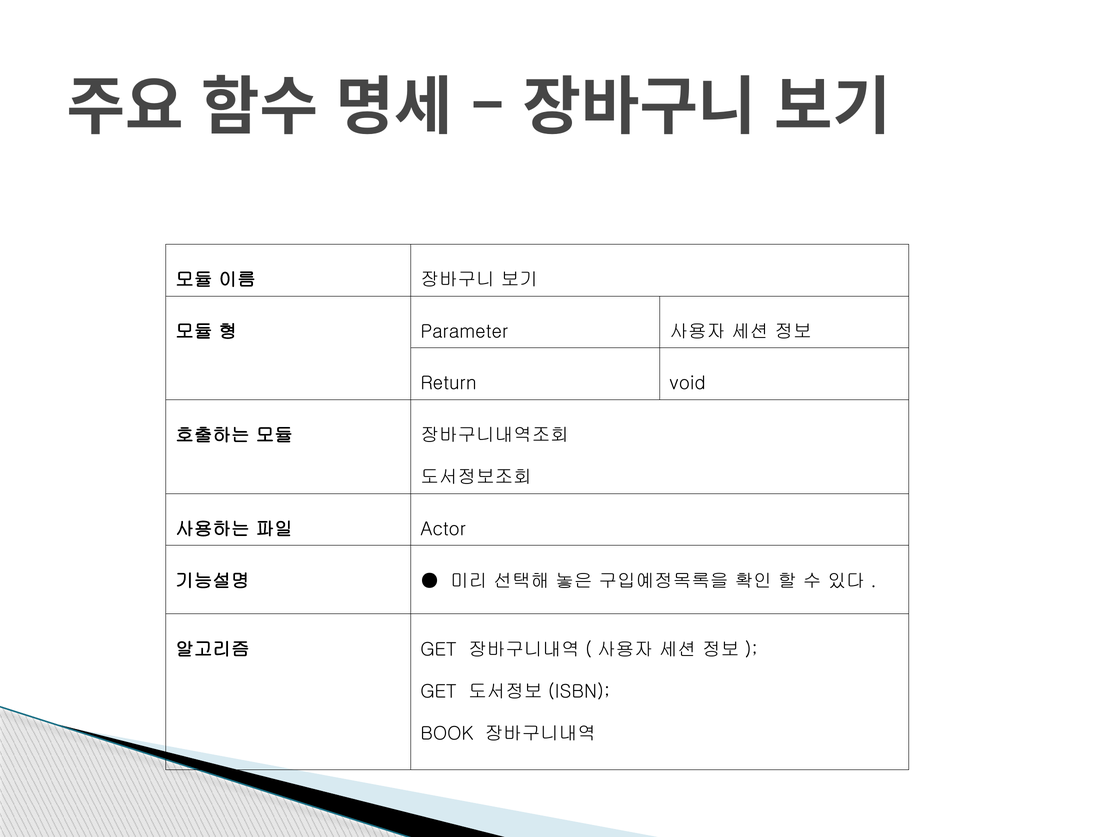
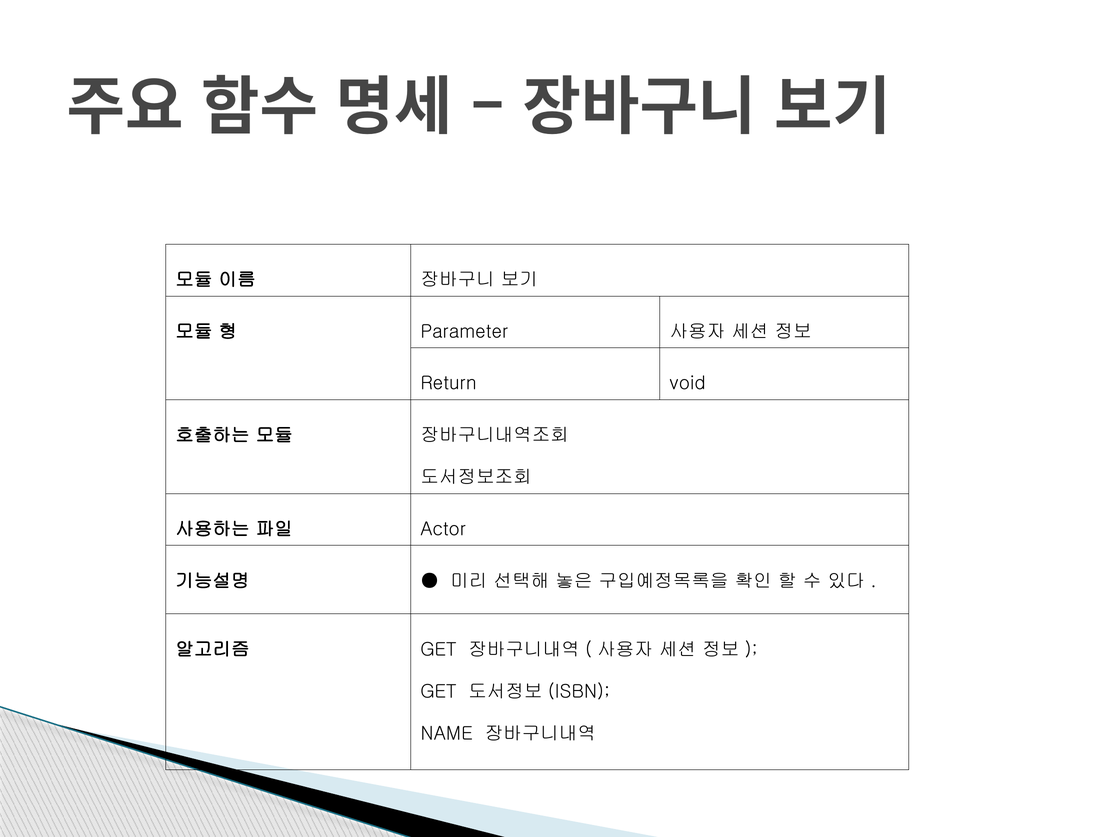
BOOK: BOOK -> NAME (447, 733)
